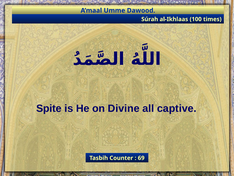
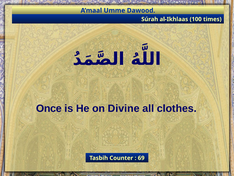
Spite: Spite -> Once (49, 108)
captive: captive -> clothes (177, 108)
